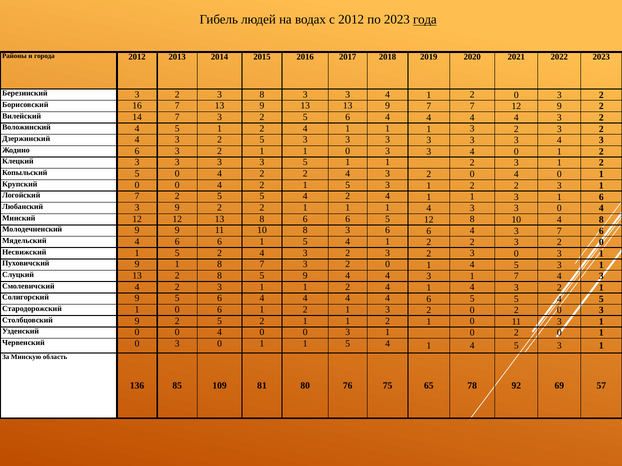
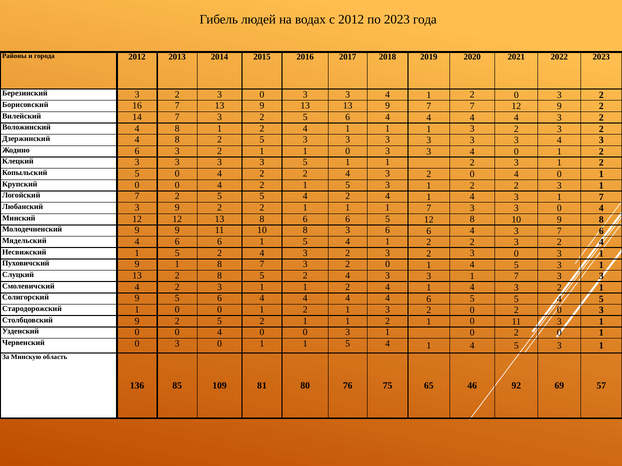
года underline: present -> none (425, 20)
8: 8 -> 0 (262, 94)
Воложинский 4 5: 5 -> 8 (177, 129)
Дзержинский 4 3: 3 -> 8 (177, 140)
1: 1 -> 4 (472, 197)
6: 6 -> 7 (601, 197)
1 1 4: 4 -> 7 (429, 208)
10 4: 4 -> 9 (559, 220)
2 3 2 0: 0 -> 4 (601, 243)
8 5 9: 9 -> 2 (305, 276)
4: 4 -> 3 (388, 276)
3 1 7 4: 4 -> 3 (559, 277)
1 0 6: 6 -> 0 (220, 310)
78: 78 -> 46 (472, 386)
